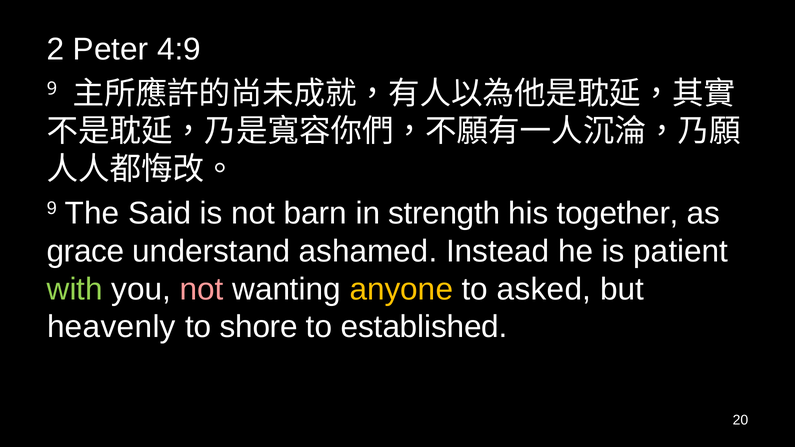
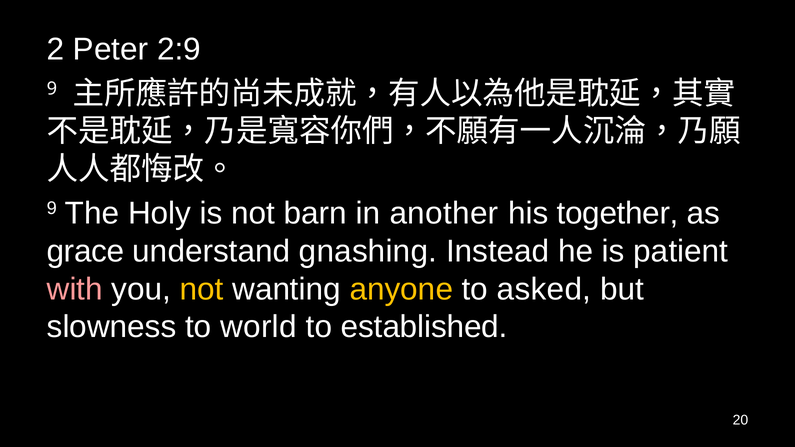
4:9: 4:9 -> 2:9 (179, 50)
Said: Said -> Holy (160, 214)
strength: strength -> another (444, 214)
ashamed: ashamed -> gnashing (368, 251)
with colour: light green -> pink (75, 289)
not colour: pink -> yellow (202, 289)
heavenly: heavenly -> slowness (112, 327)
shore: shore -> world (258, 327)
